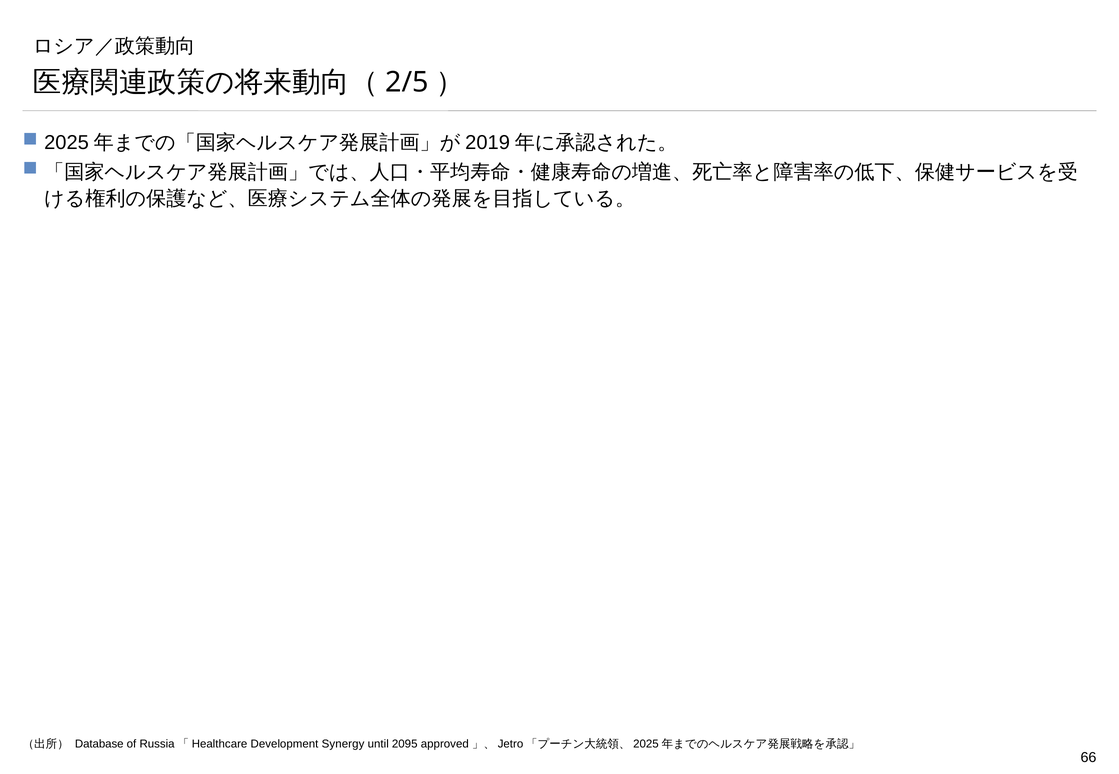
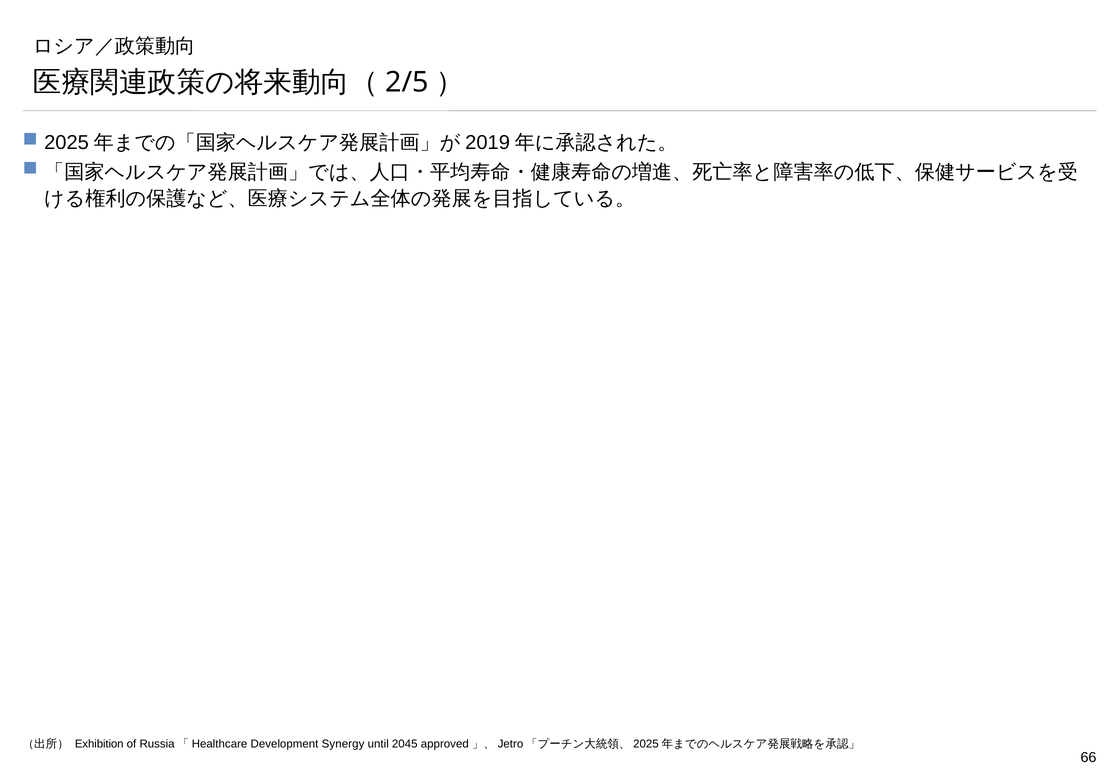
Database: Database -> Exhibition (99, 745)
2095: 2095 -> 2045 (405, 745)
